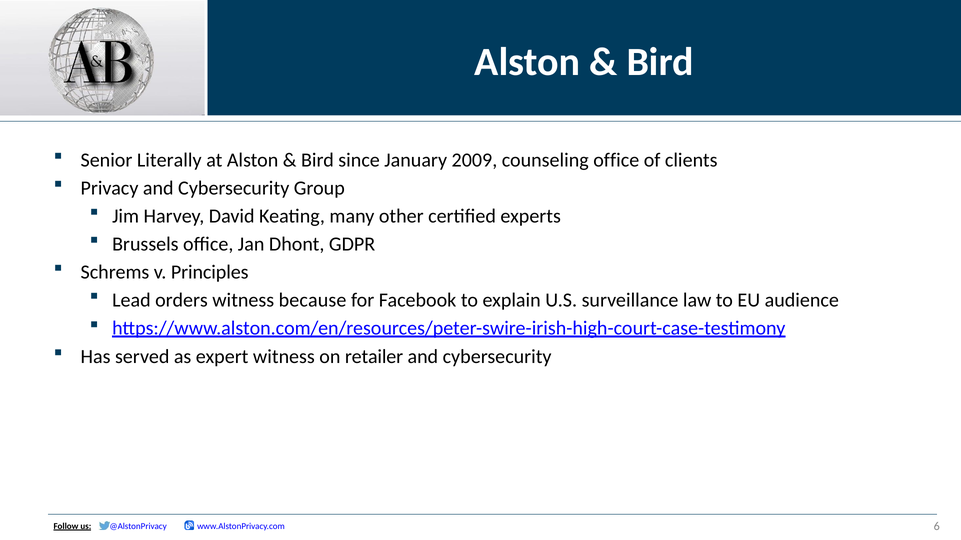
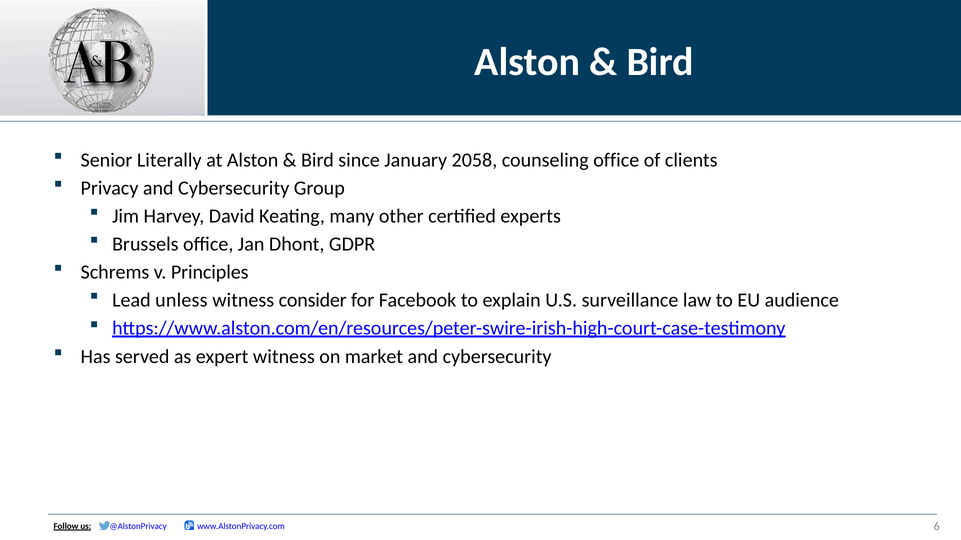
2009: 2009 -> 2058 (474, 160)
orders: orders -> unless (181, 300)
because: because -> consider (313, 300)
retailer: retailer -> market (374, 357)
